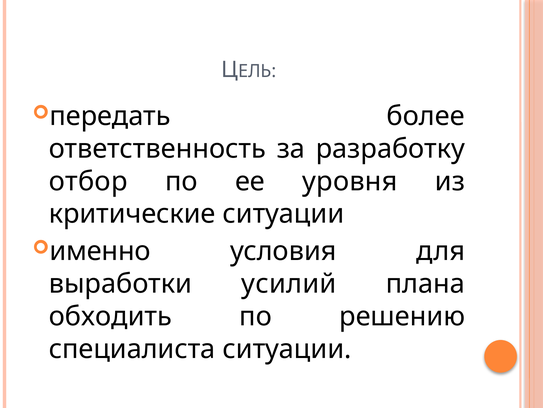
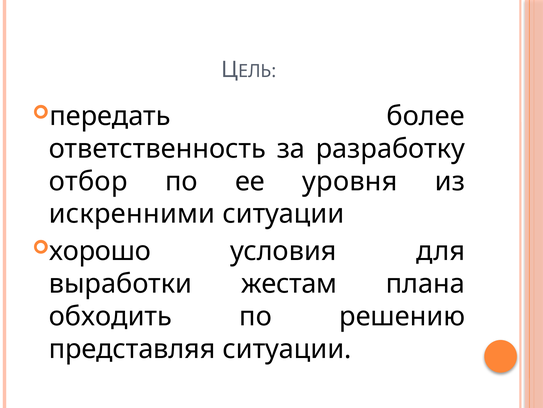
критические: критические -> искренними (132, 214)
именно: именно -> хорошо (100, 251)
усилий: усилий -> жестам (289, 283)
специалиста: специалиста -> представляя (132, 348)
